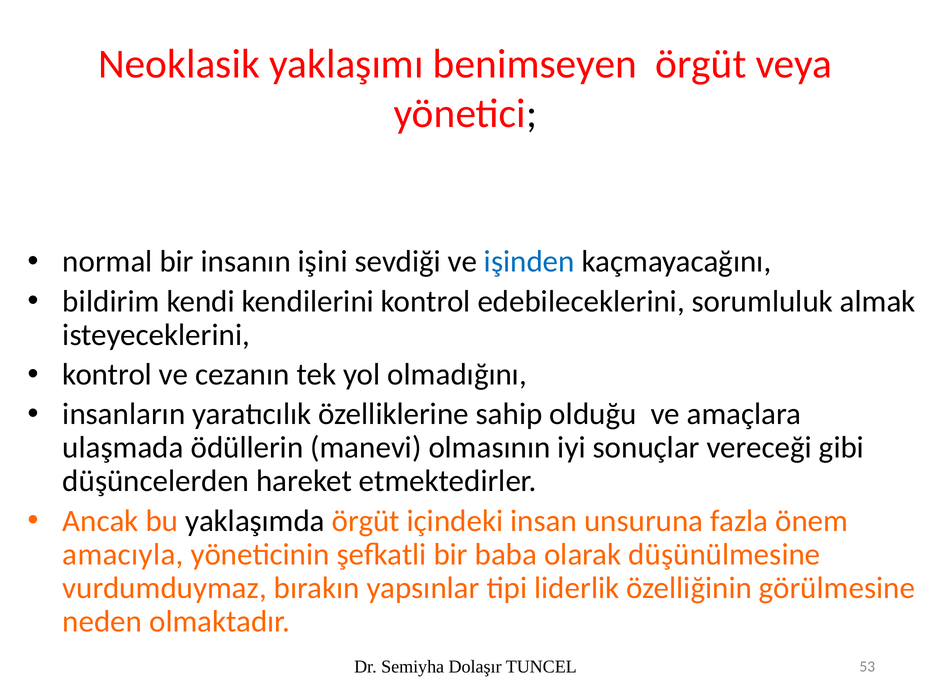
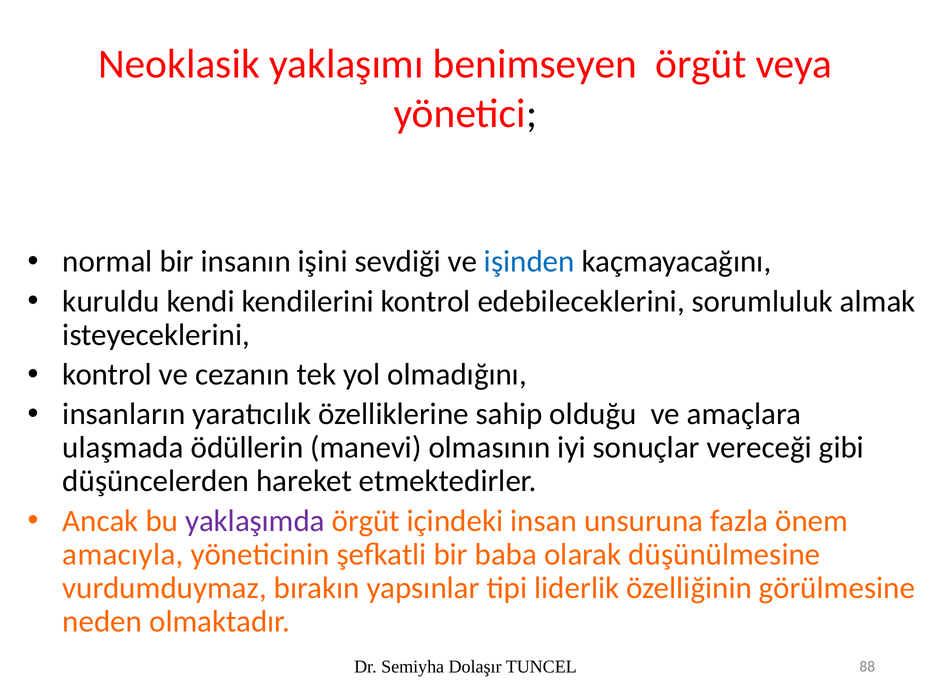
bildirim: bildirim -> kuruldu (111, 301)
yaklaşımda colour: black -> purple (255, 521)
53: 53 -> 88 (867, 667)
